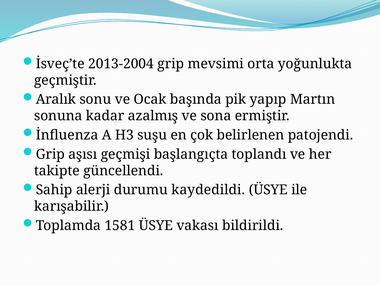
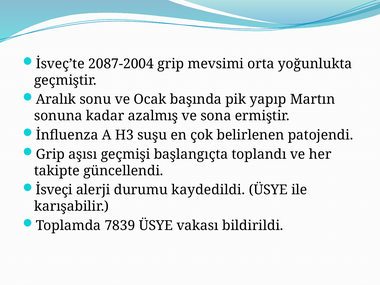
2013-2004: 2013-2004 -> 2087-2004 (121, 64)
Sahip: Sahip -> İsveçi (54, 190)
1581: 1581 -> 7839 (120, 226)
